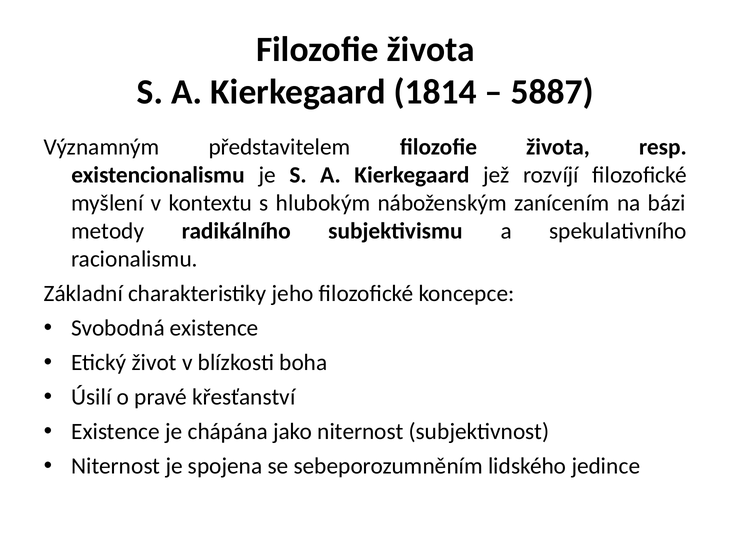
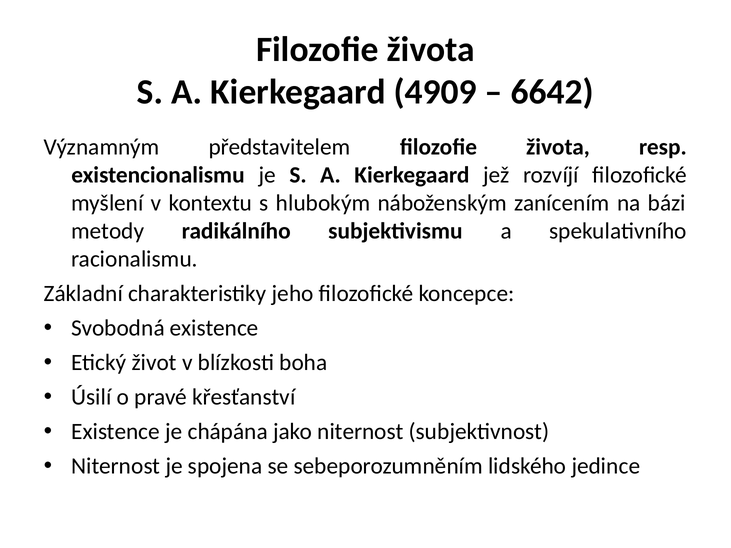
1814: 1814 -> 4909 (435, 92)
5887: 5887 -> 6642 (552, 92)
